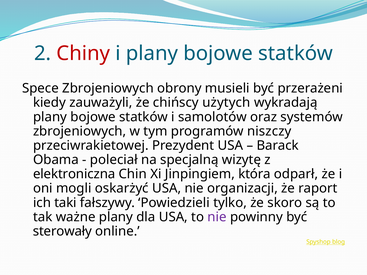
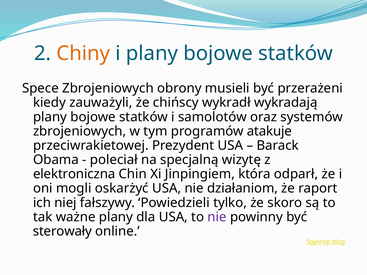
Chiny colour: red -> orange (83, 54)
użytych: użytych -> wykradł (226, 103)
niszczy: niszczy -> atakuje (269, 131)
organizacji: organizacji -> działaniom (242, 189)
taki: taki -> niej (65, 203)
